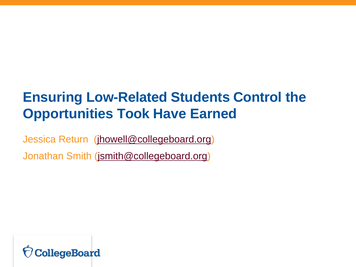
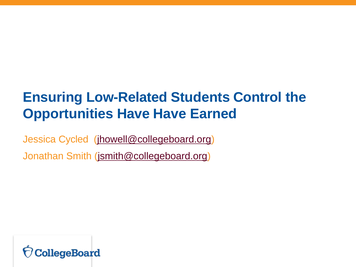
Opportunities Took: Took -> Have (133, 114)
Return: Return -> Cycled (73, 139)
